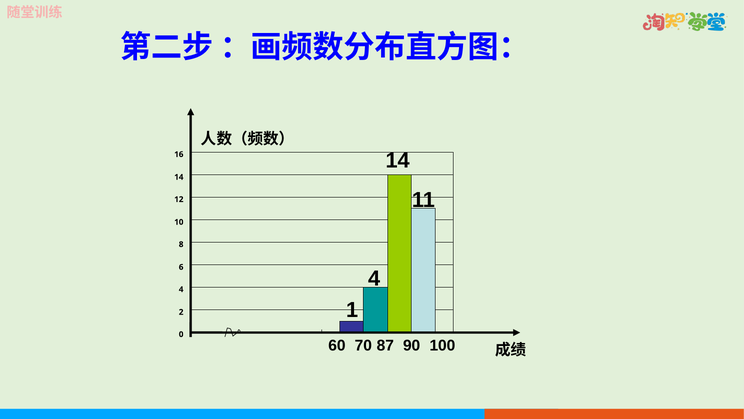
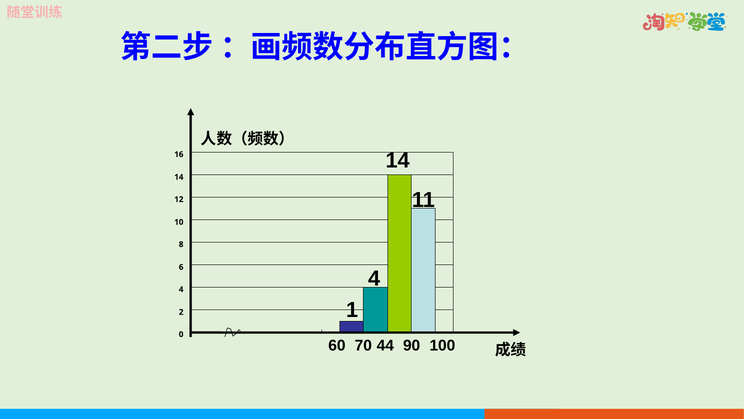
87: 87 -> 44 (385, 345)
